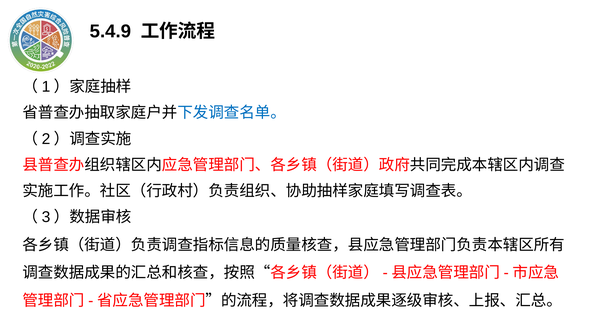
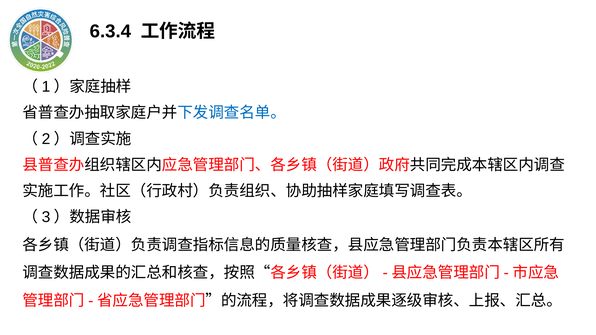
5.4.9: 5.4.9 -> 6.3.4 (110, 31)
